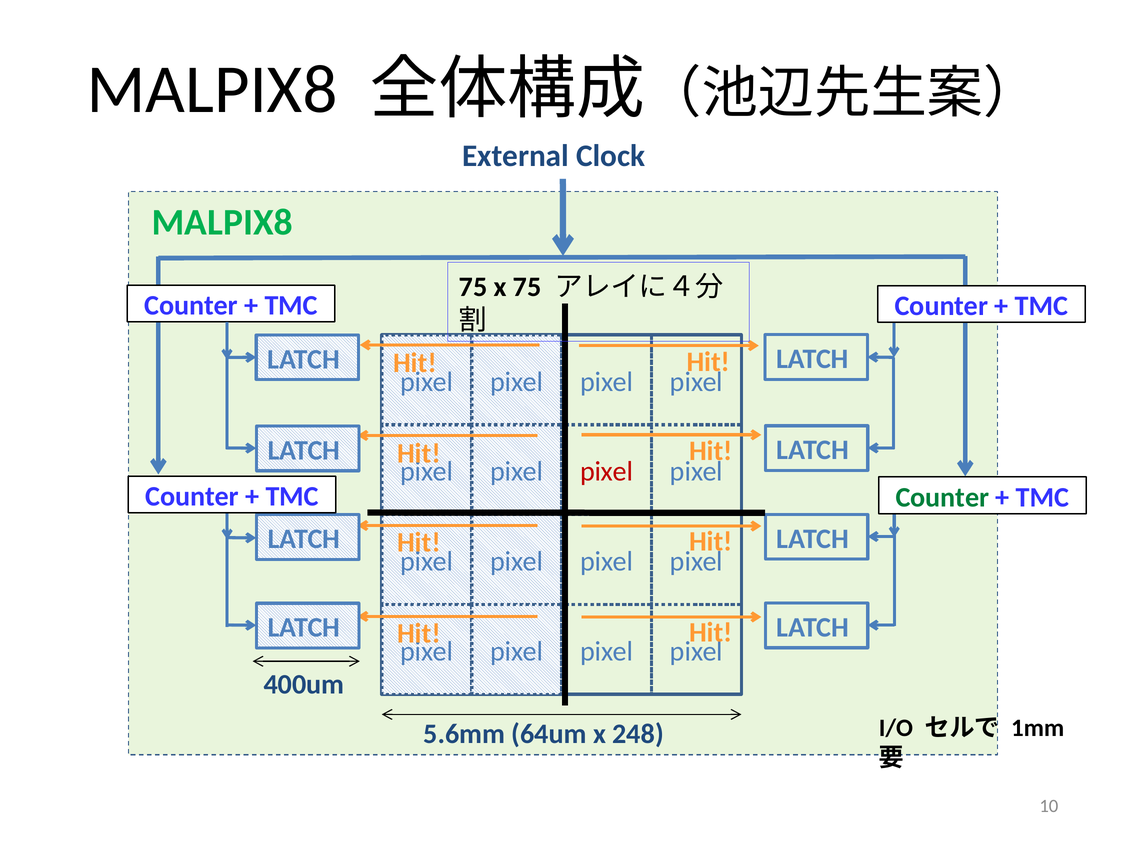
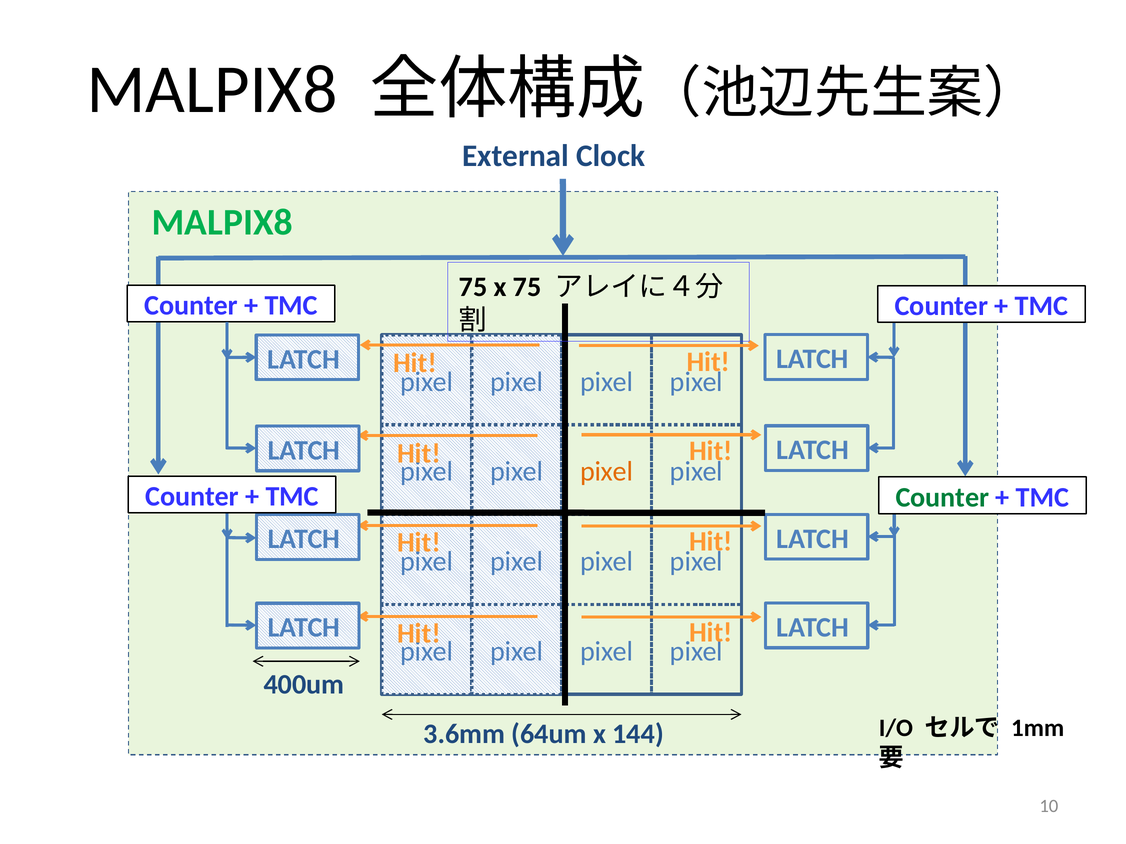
pixel colour: red -> orange (607, 472)
5.6mm: 5.6mm -> 3.6mm (464, 734)
248: 248 -> 144 (638, 734)
